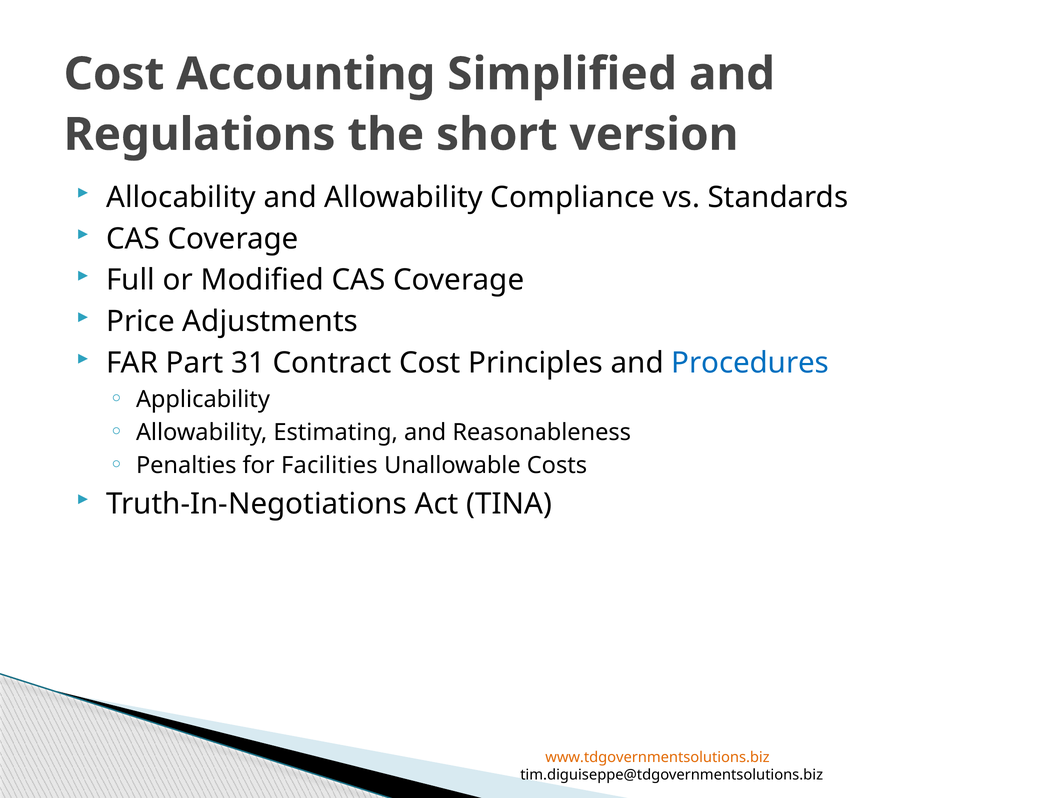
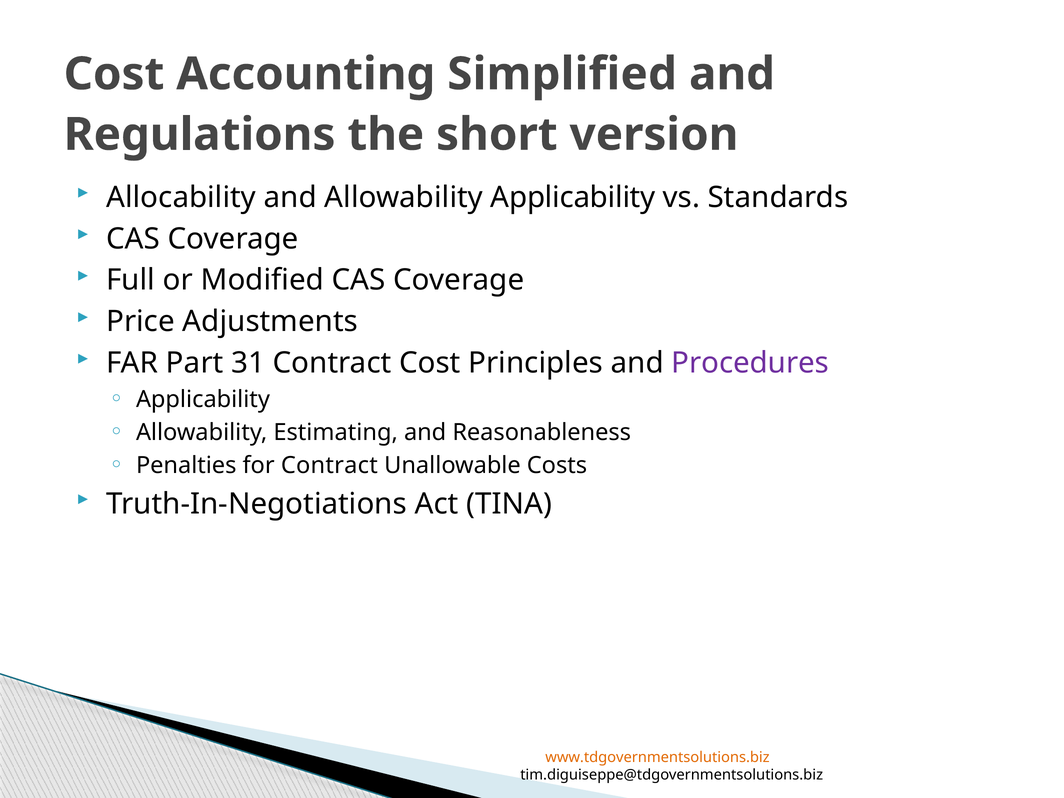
Allowability Compliance: Compliance -> Applicability (573, 197)
Procedures colour: blue -> purple (750, 363)
for Facilities: Facilities -> Contract (329, 466)
